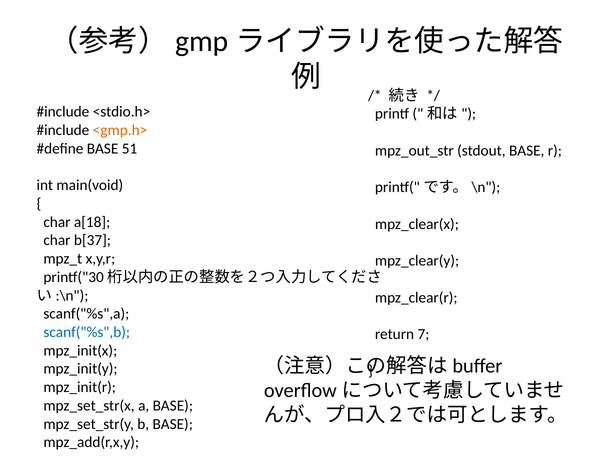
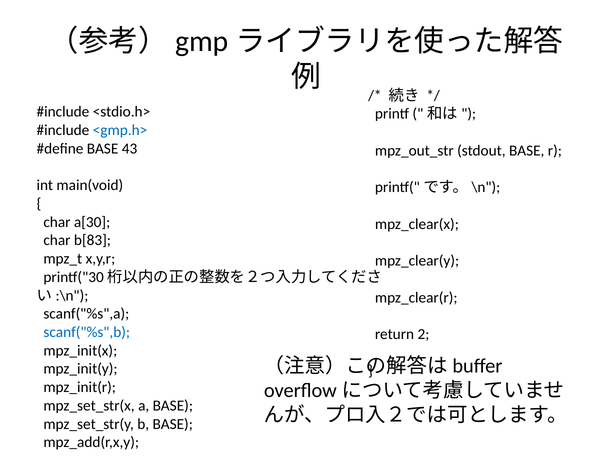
<gmp.h> colour: orange -> blue (120, 130)
51: 51 -> 43 (130, 149)
a[18: a[18 -> a[30 (92, 222)
b[37: b[37 -> b[83 (92, 240)
7: 7 -> 2 (424, 334)
